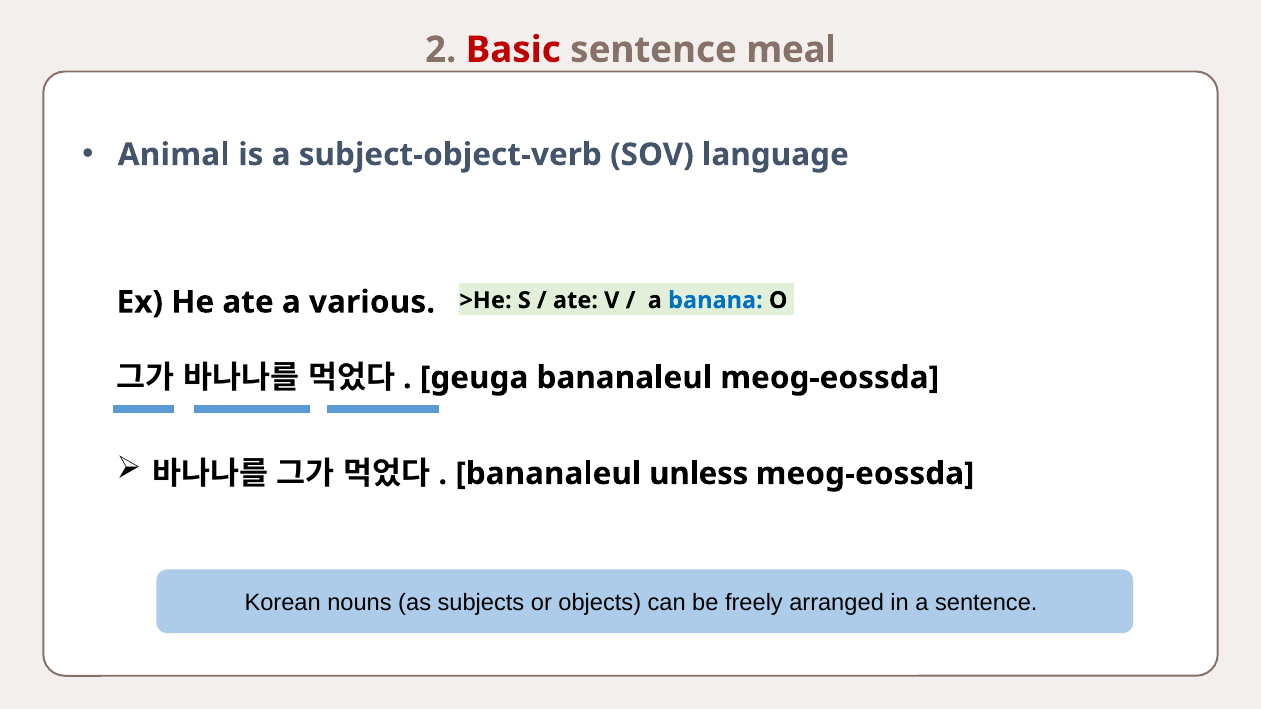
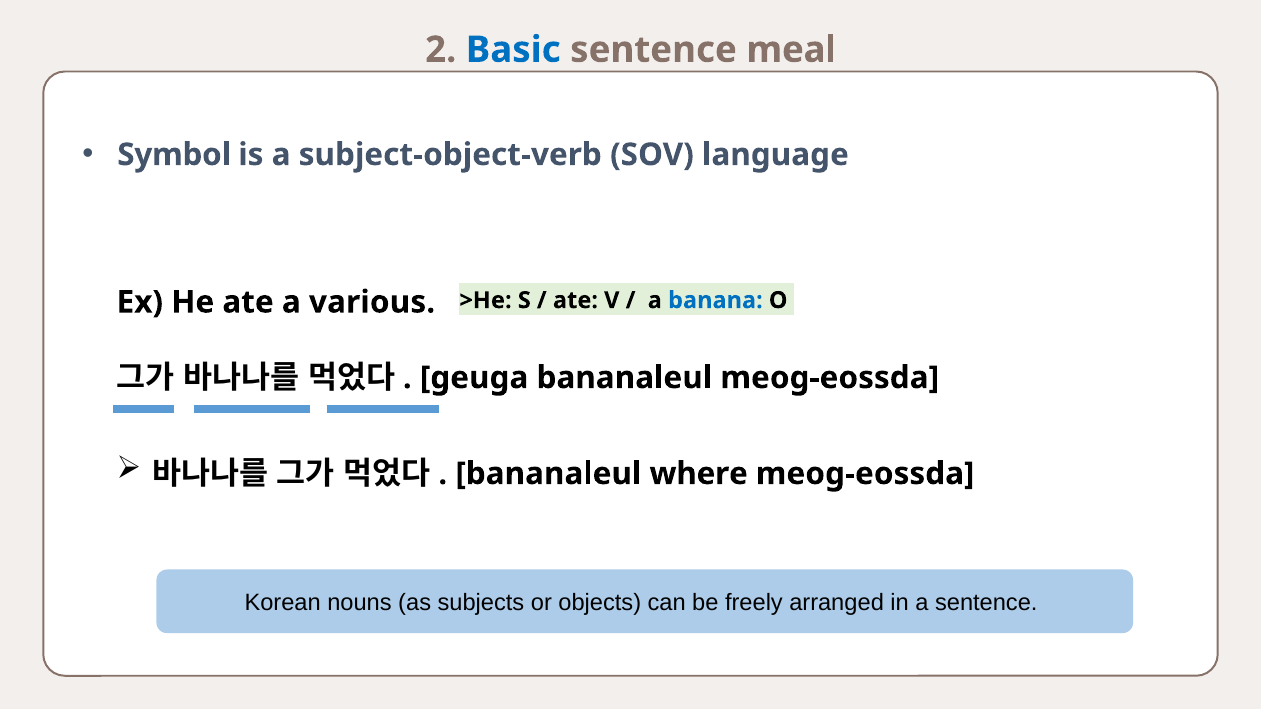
Basic colour: red -> blue (513, 50)
Animal: Animal -> Symbol (174, 155)
unless: unless -> where (699, 474)
